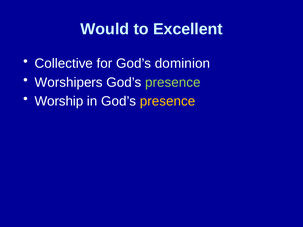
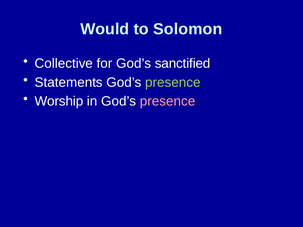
Excellent: Excellent -> Solomon (188, 29)
dominion: dominion -> sanctified (183, 64)
Worshipers: Worshipers -> Statements (69, 82)
presence colour: yellow -> pink (168, 101)
